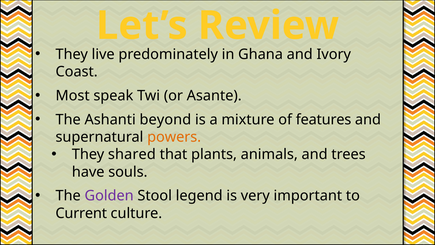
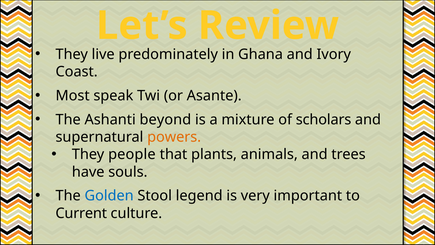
features: features -> scholars (324, 119)
shared: shared -> people (132, 154)
Golden colour: purple -> blue (109, 196)
